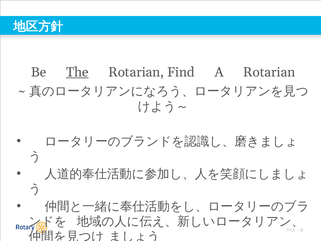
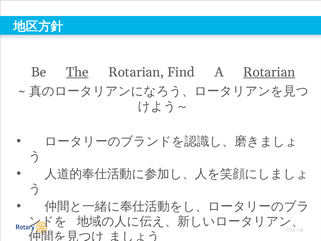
Rotarian underline: none -> present (269, 72)
